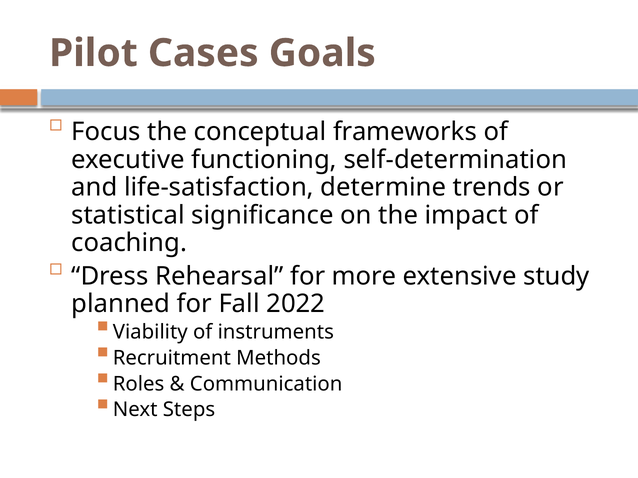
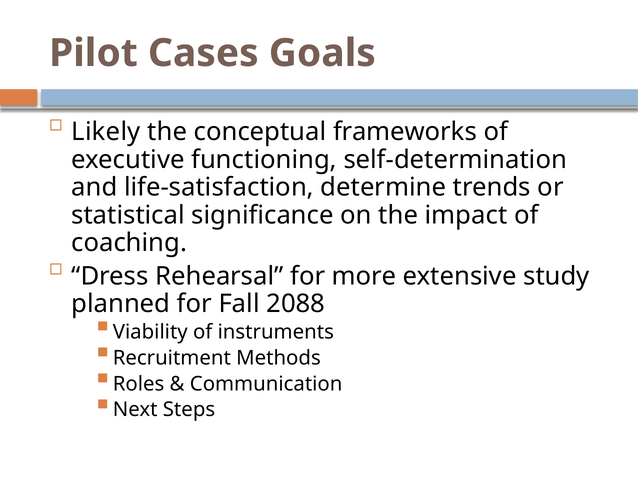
Focus: Focus -> Likely (106, 132)
2022: 2022 -> 2088 (296, 304)
